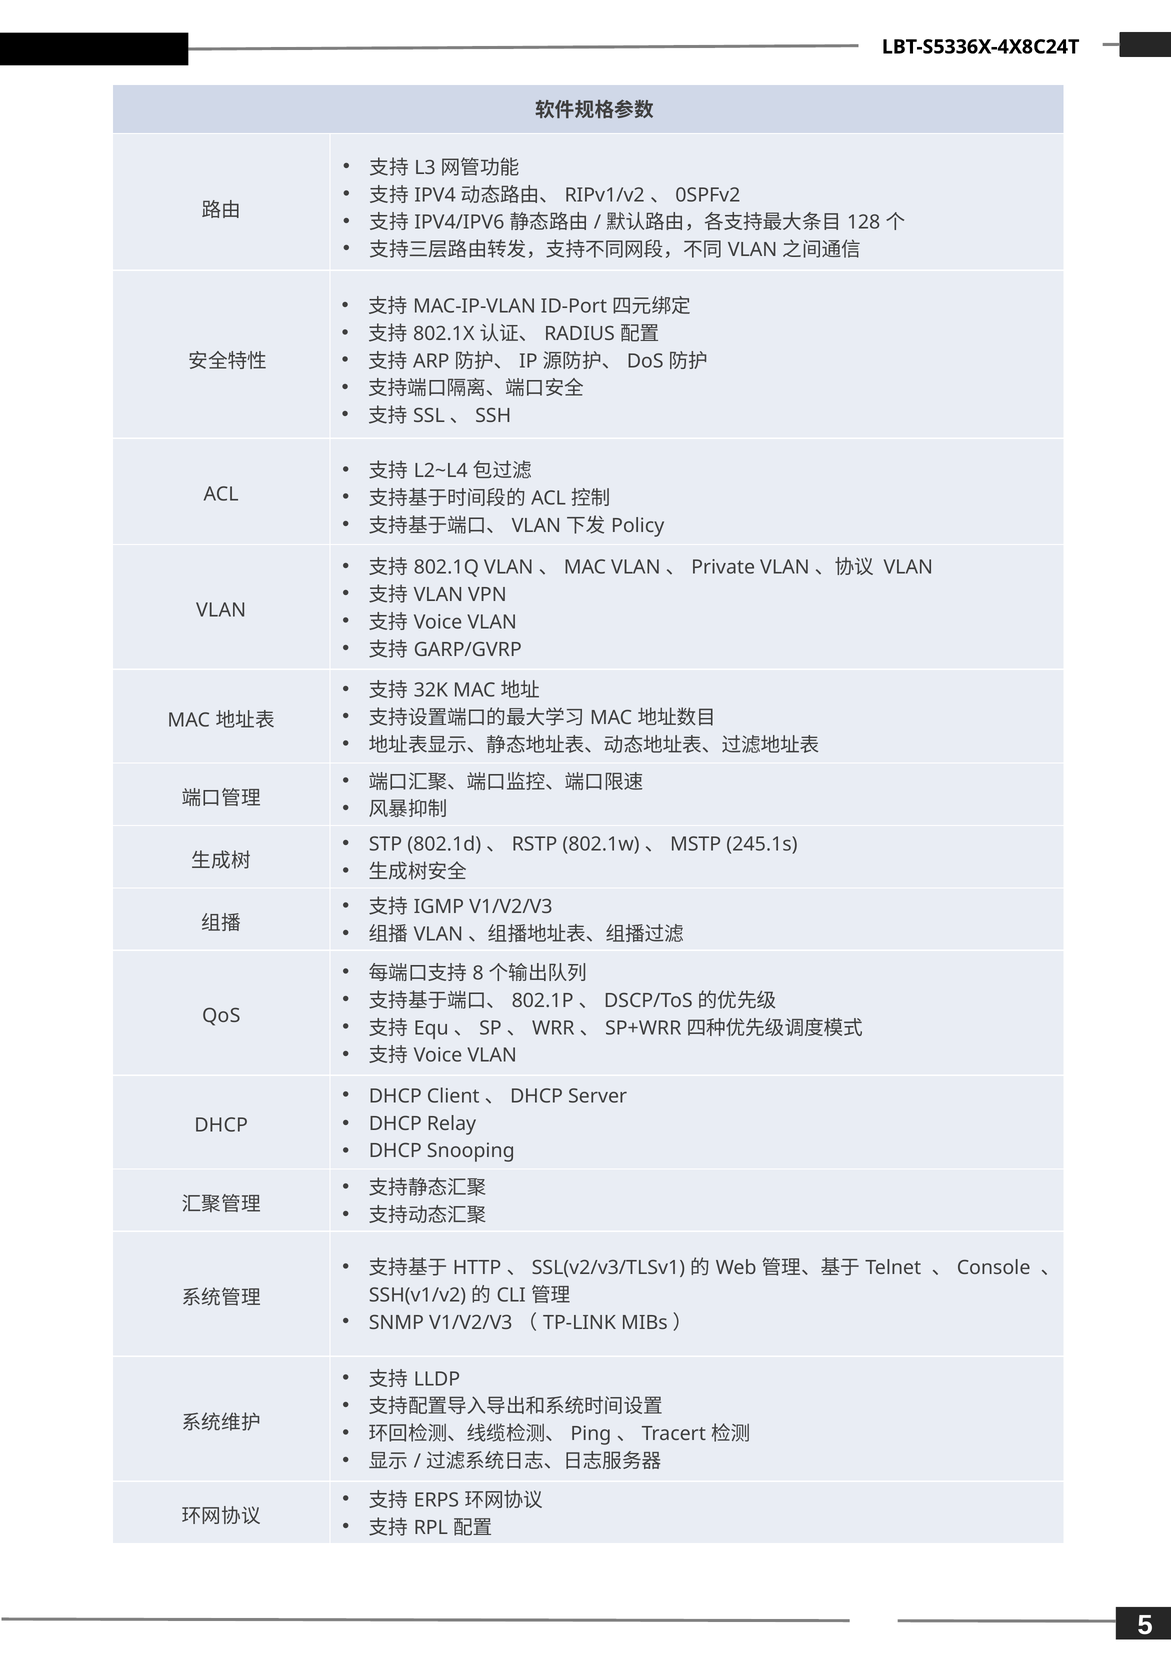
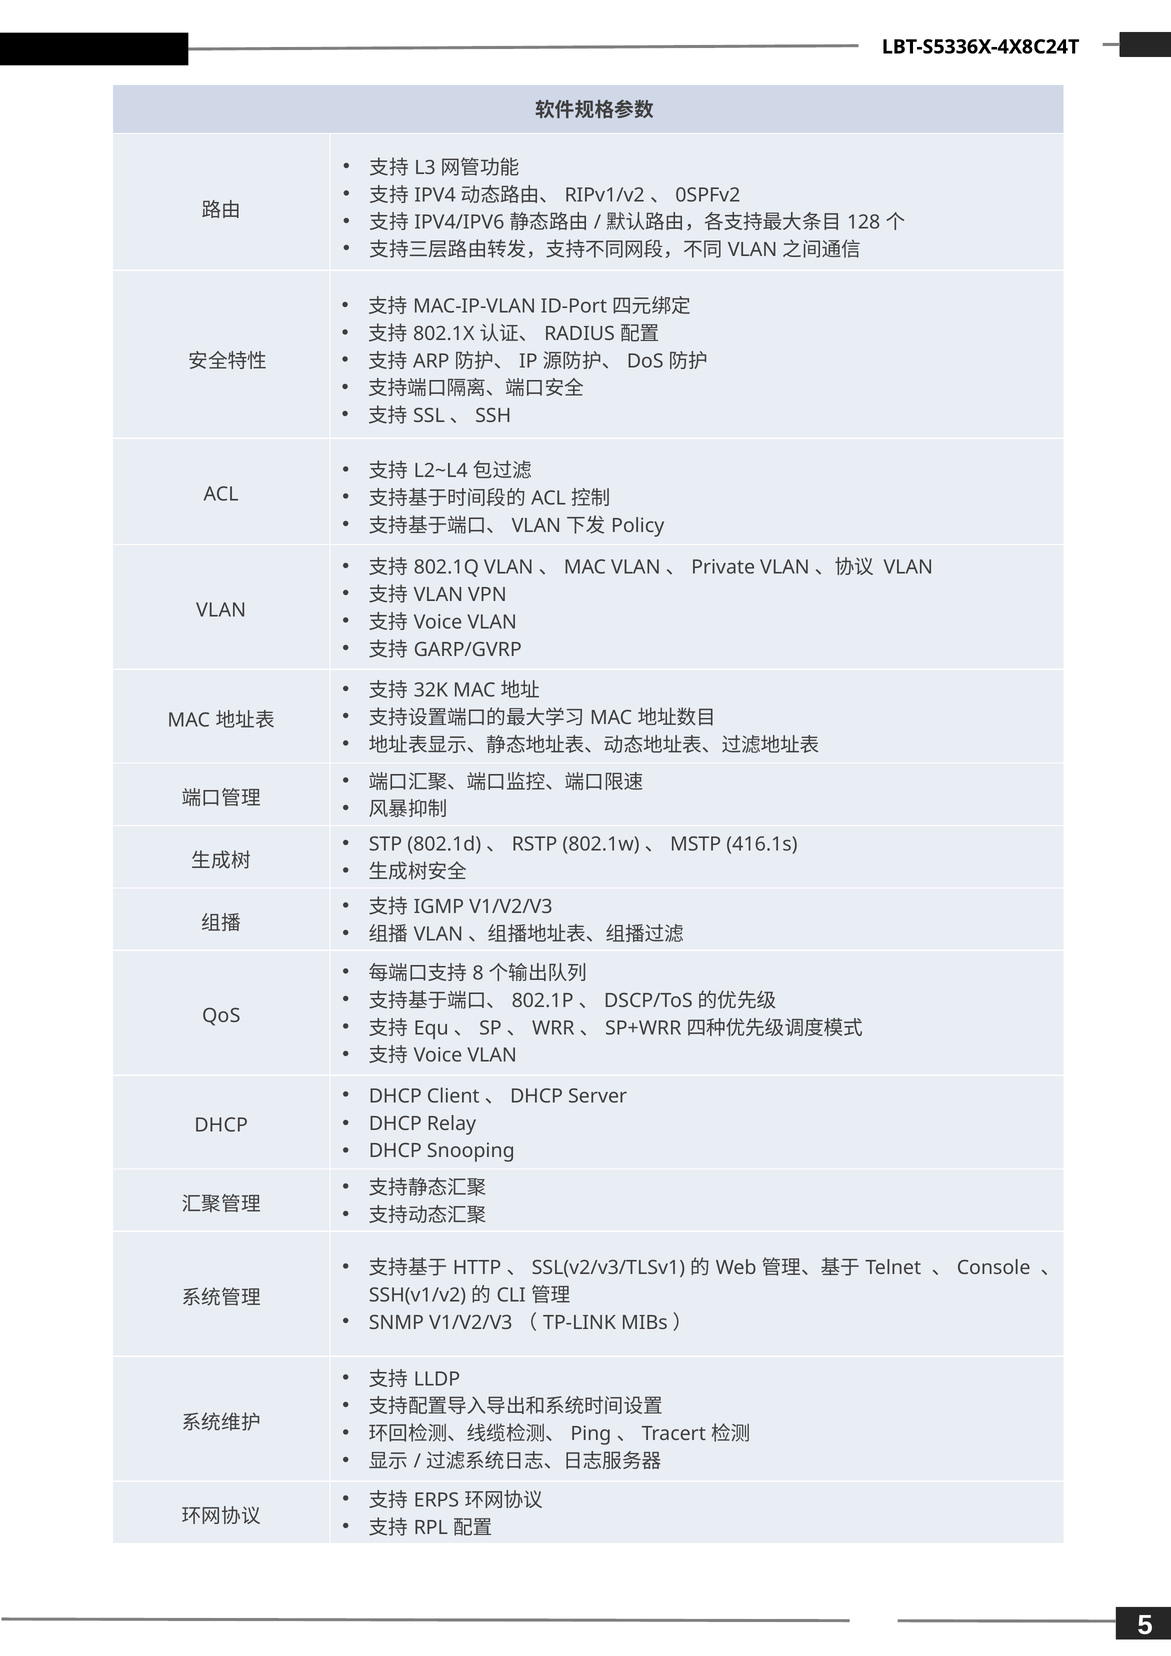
245.1s: 245.1s -> 416.1s (762, 845)
